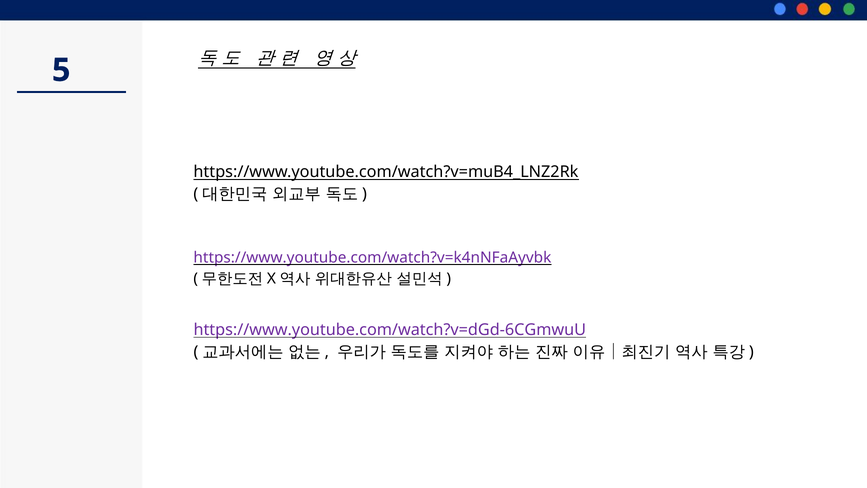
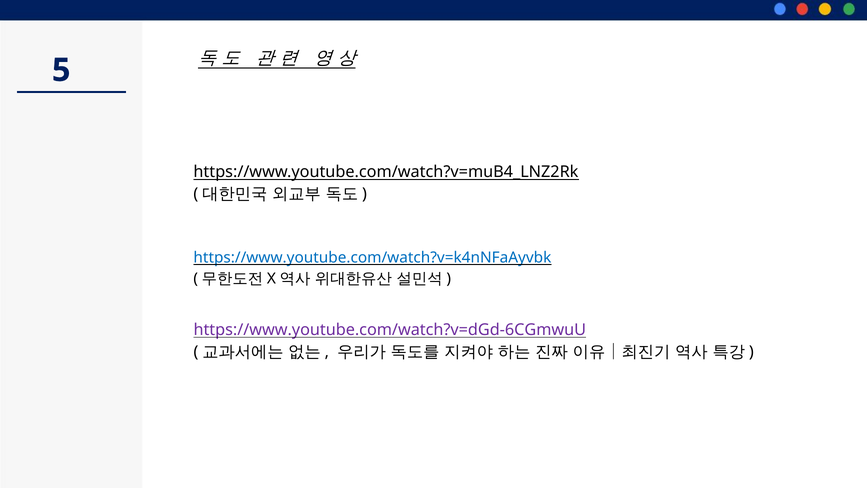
https://www.youtube.com/watch?v=k4nNFaAyvbk colour: purple -> blue (372, 257)
